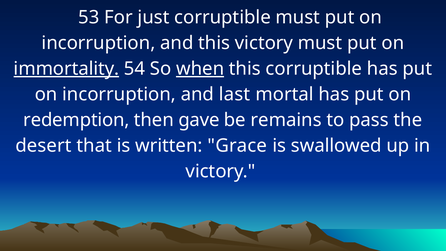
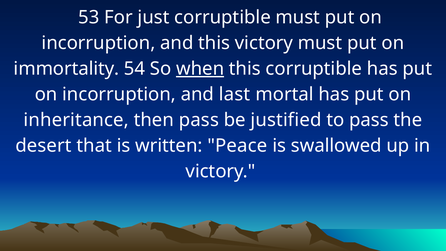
immortality underline: present -> none (66, 69)
redemption: redemption -> inheritance (76, 120)
then gave: gave -> pass (199, 120)
remains: remains -> justified (286, 120)
Grace: Grace -> Peace (237, 146)
